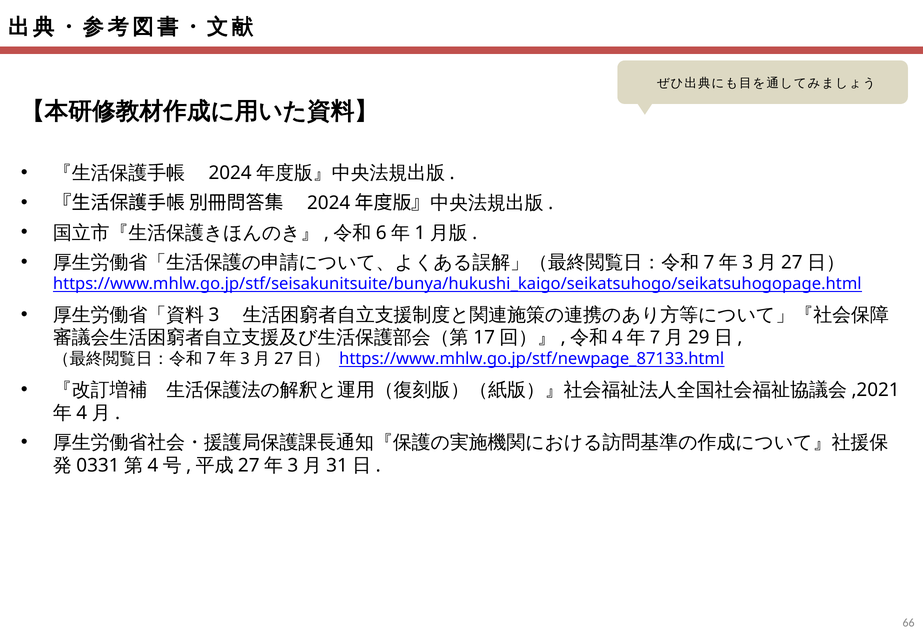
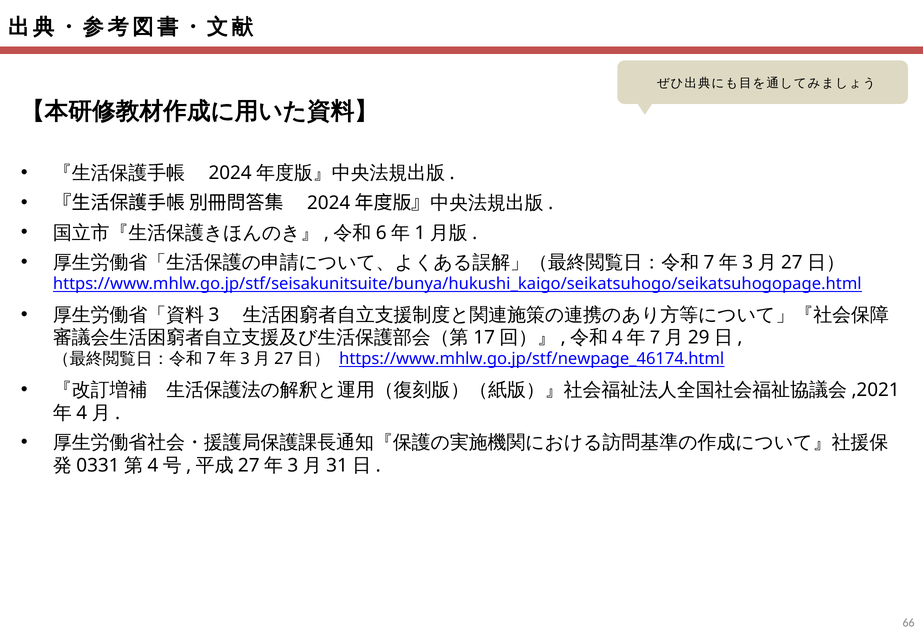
https://www.mhlw.go.jp/stf/newpage_87133.html: https://www.mhlw.go.jp/stf/newpage_87133.html -> https://www.mhlw.go.jp/stf/newpage_46174.html (532, 359)
